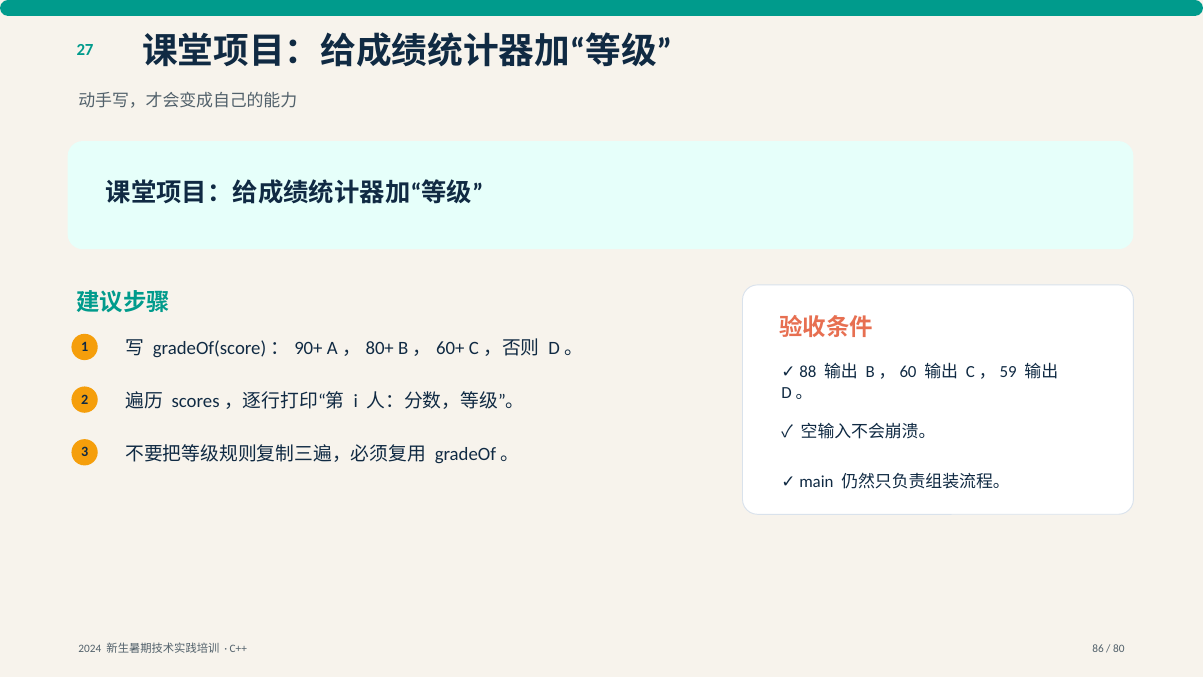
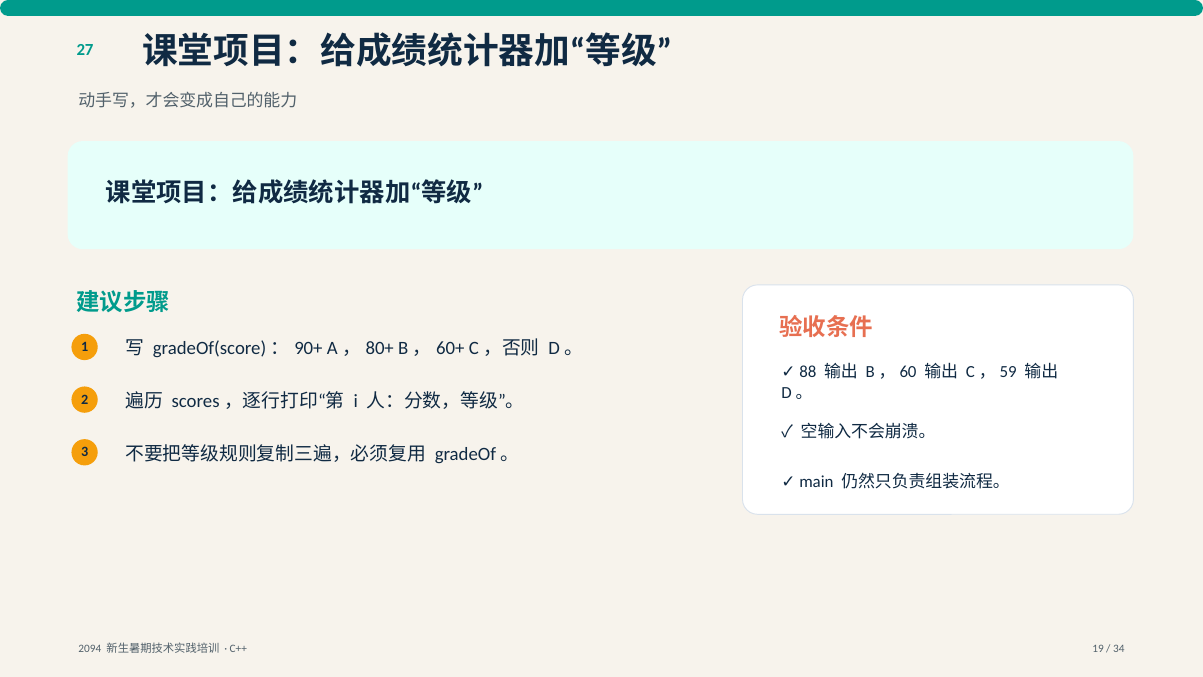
2024: 2024 -> 2094 (90, 648)
86: 86 -> 19 (1098, 648)
80: 80 -> 34 (1119, 648)
